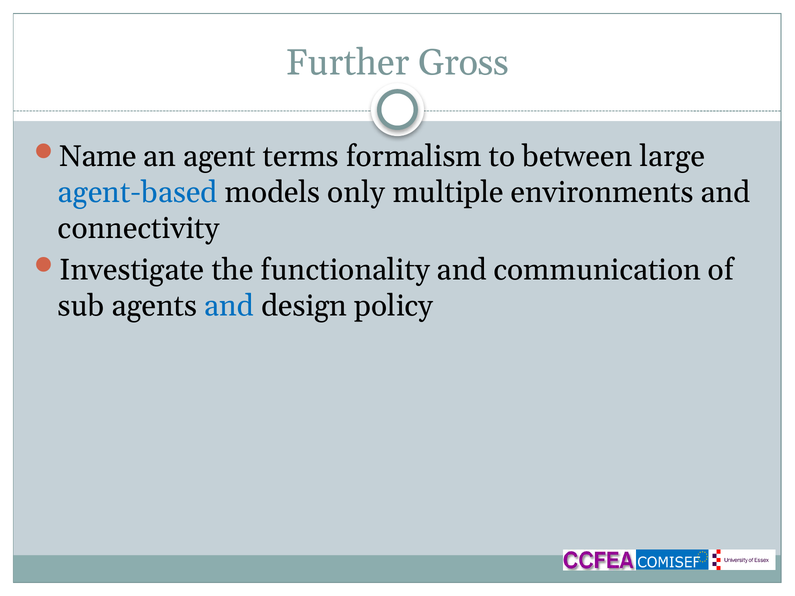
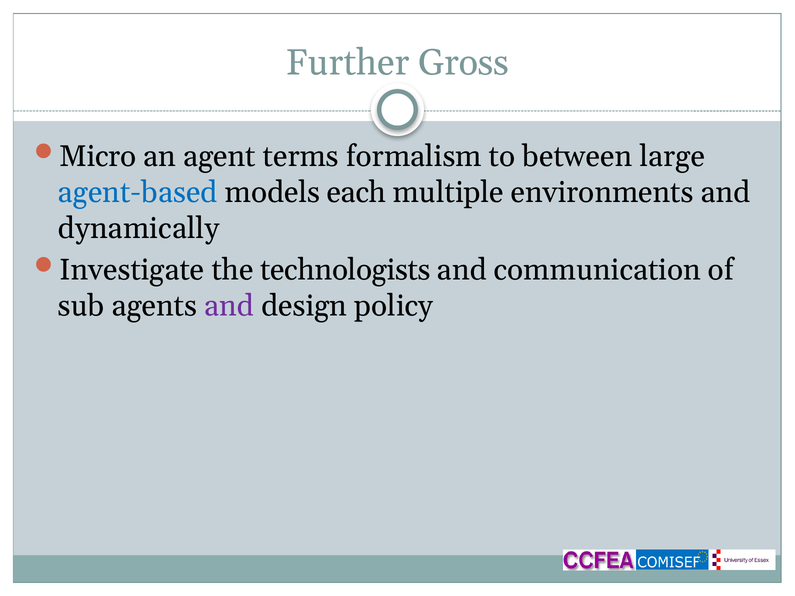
Name: Name -> Micro (98, 157)
only: only -> each (357, 192)
connectivity: connectivity -> dynamically (139, 228)
functionality: functionality -> technologists (345, 270)
and colour: blue -> purple (229, 306)
